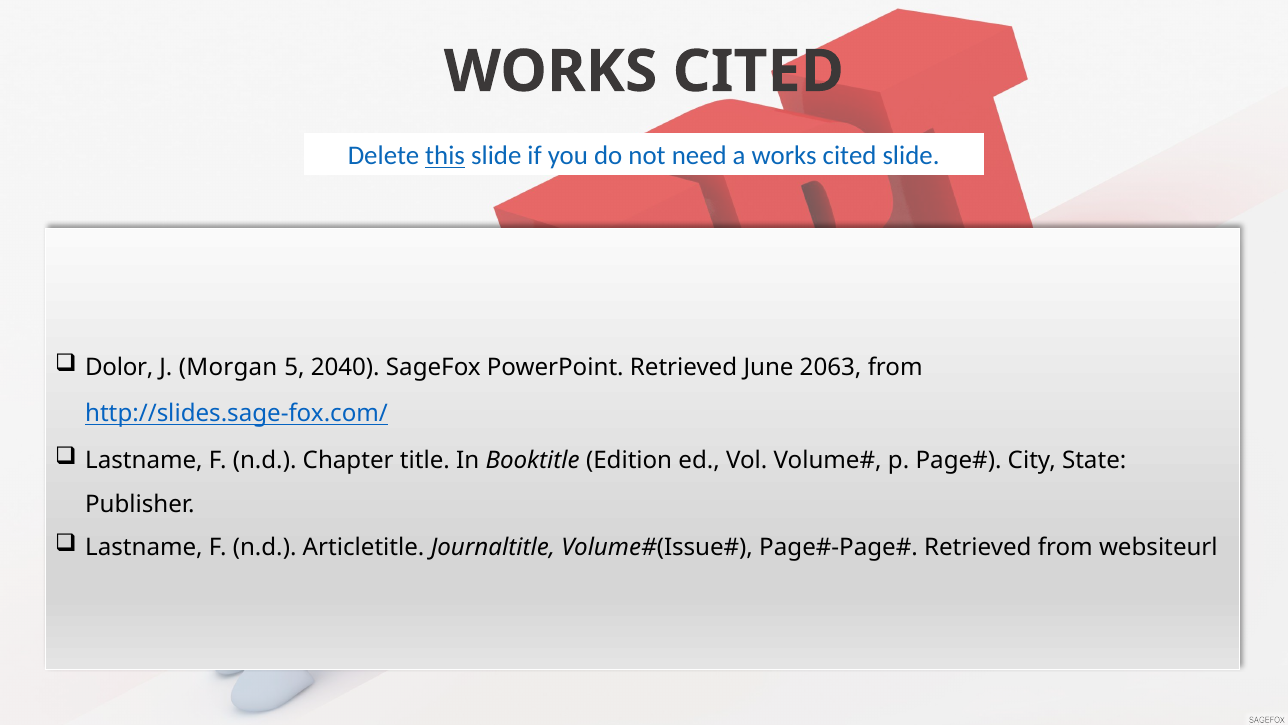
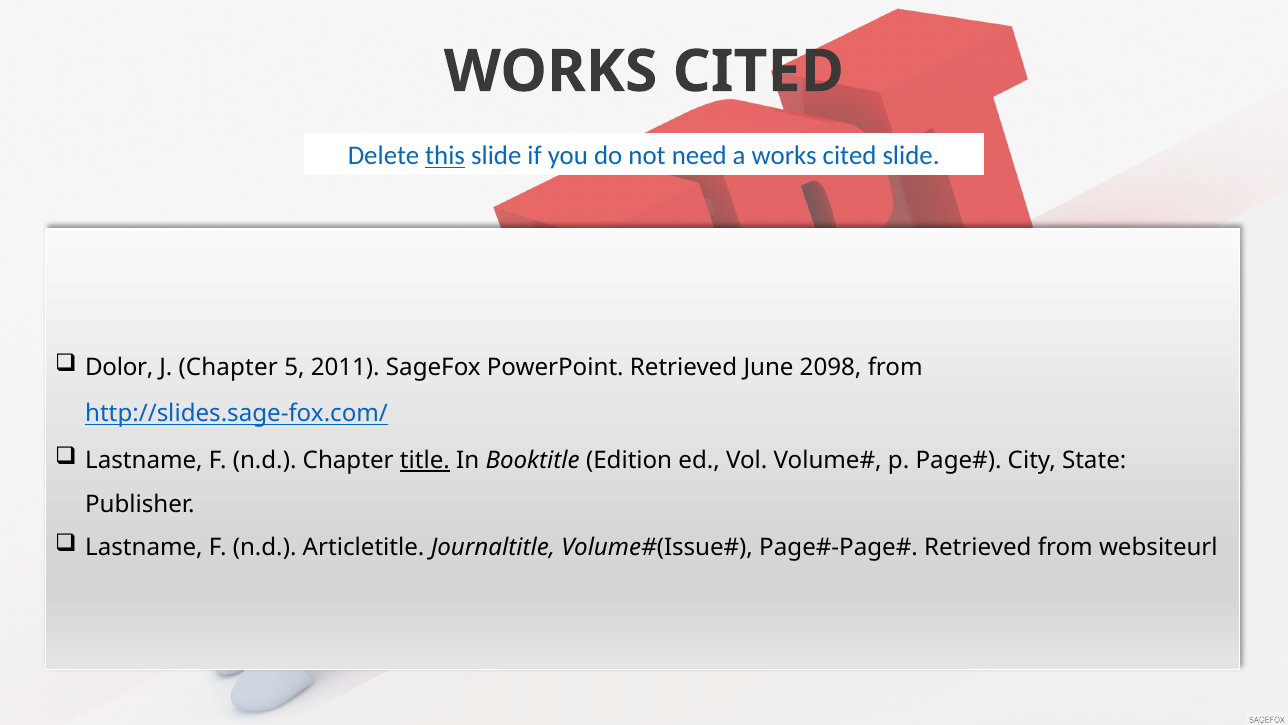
J Morgan: Morgan -> Chapter (228, 368)
2040: 2040 -> 2011 (345, 368)
2063: 2063 -> 2098 (831, 368)
title underline: none -> present (425, 460)
